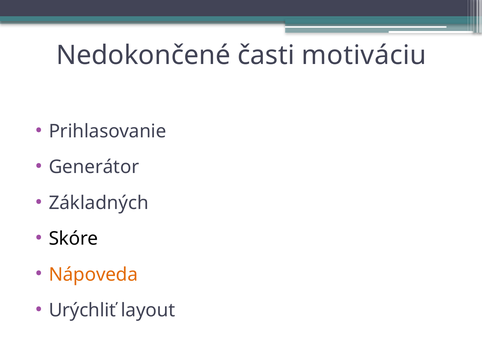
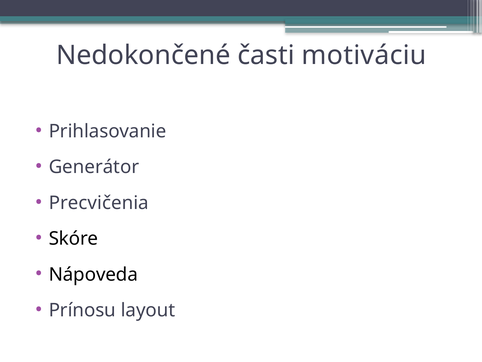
Základných: Základných -> Precvičenia (99, 203)
Nápoveda colour: orange -> black (93, 274)
Urýchliť: Urýchliť -> Prínosu (82, 310)
